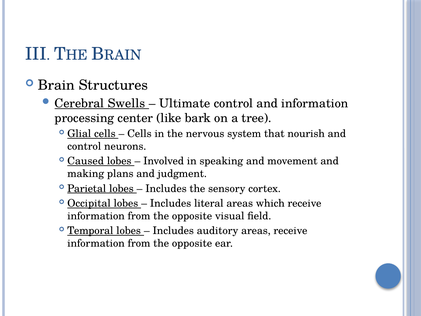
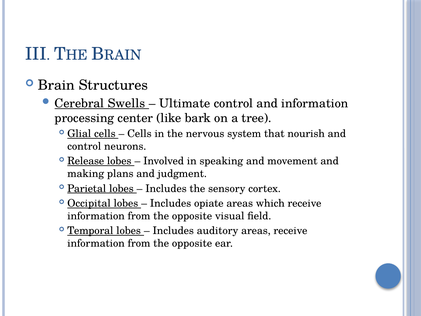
Caused: Caused -> Release (86, 161)
literal: literal -> opiate (209, 203)
